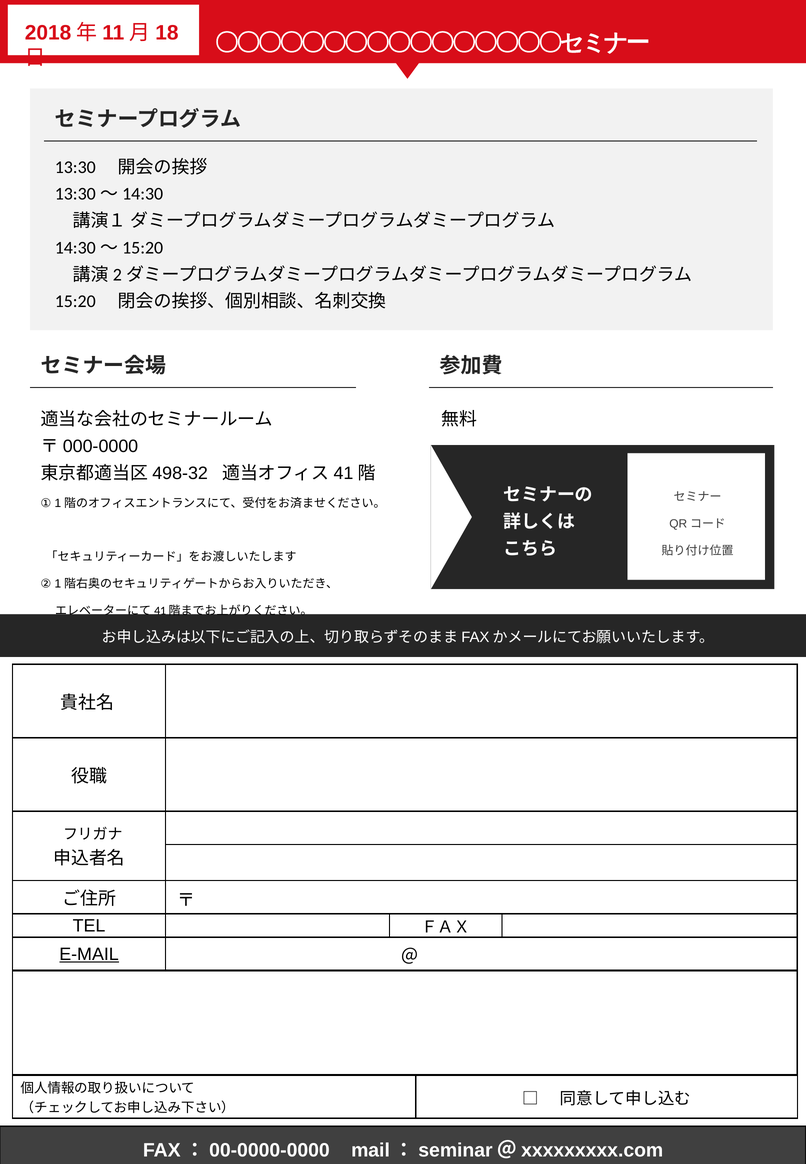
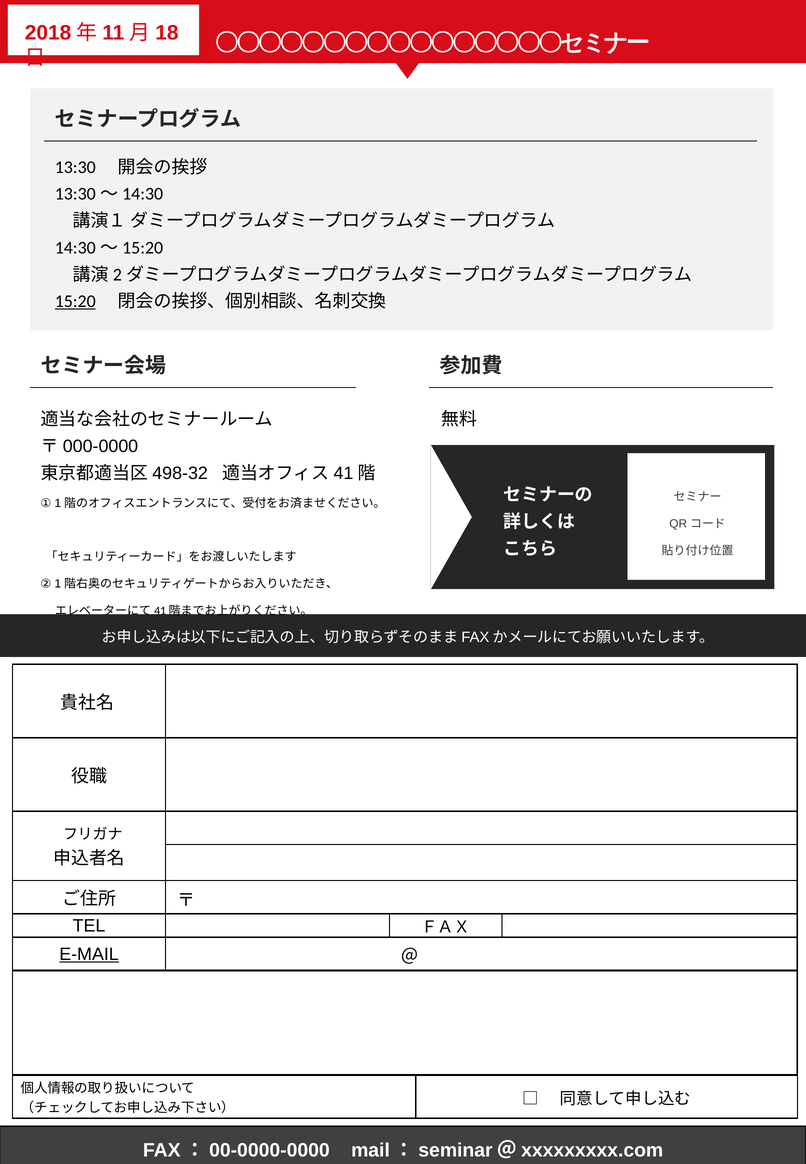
15:20 underline: none -> present (75, 302)
